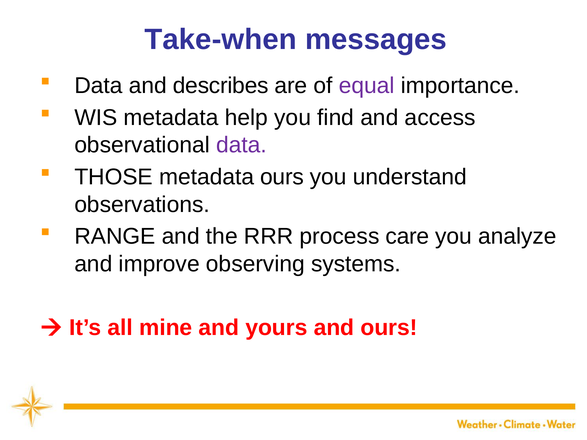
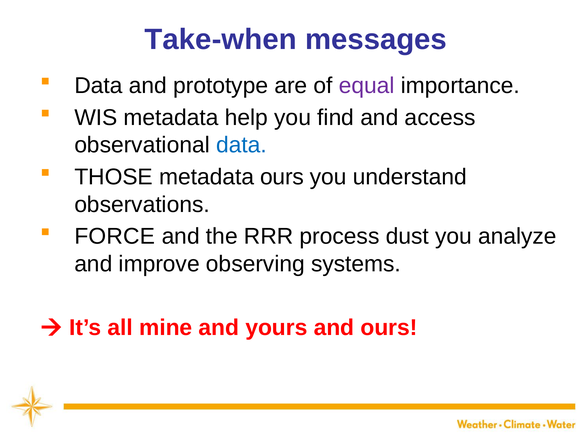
describes: describes -> prototype (221, 86)
data colour: purple -> blue (241, 145)
RANGE: RANGE -> FORCE (115, 237)
care: care -> dust (407, 237)
